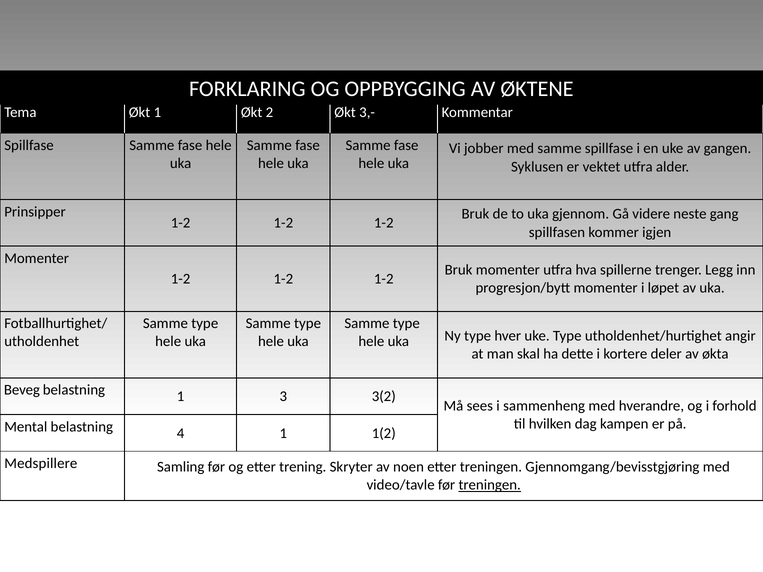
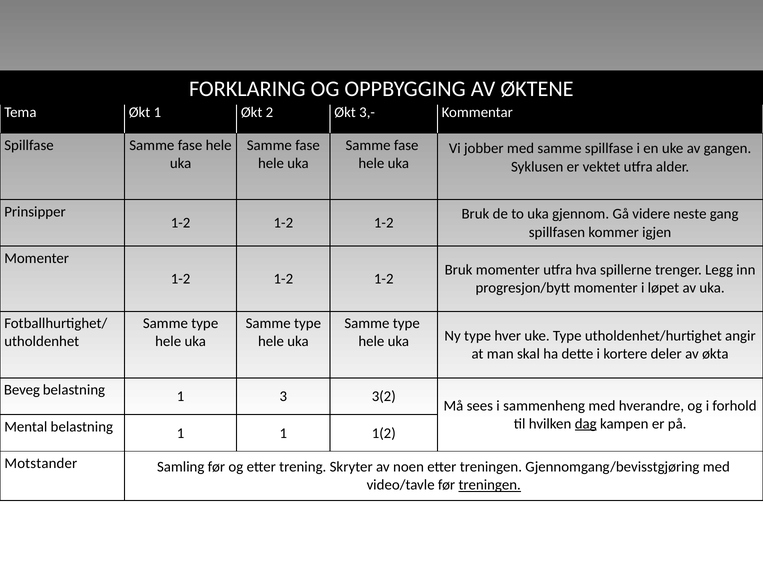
dag underline: none -> present (586, 424)
Mental belastning 4: 4 -> 1 (181, 433)
Medspillere: Medspillere -> Motstander (41, 464)
